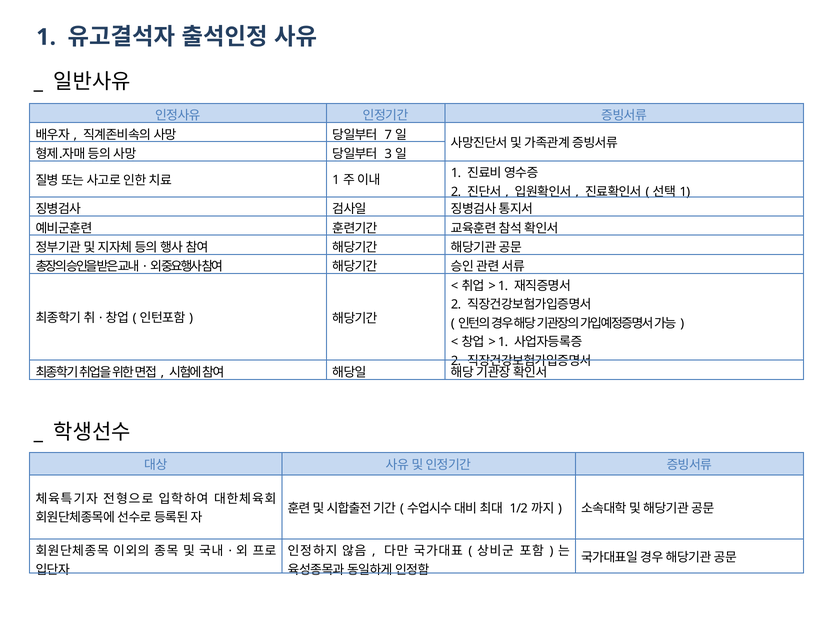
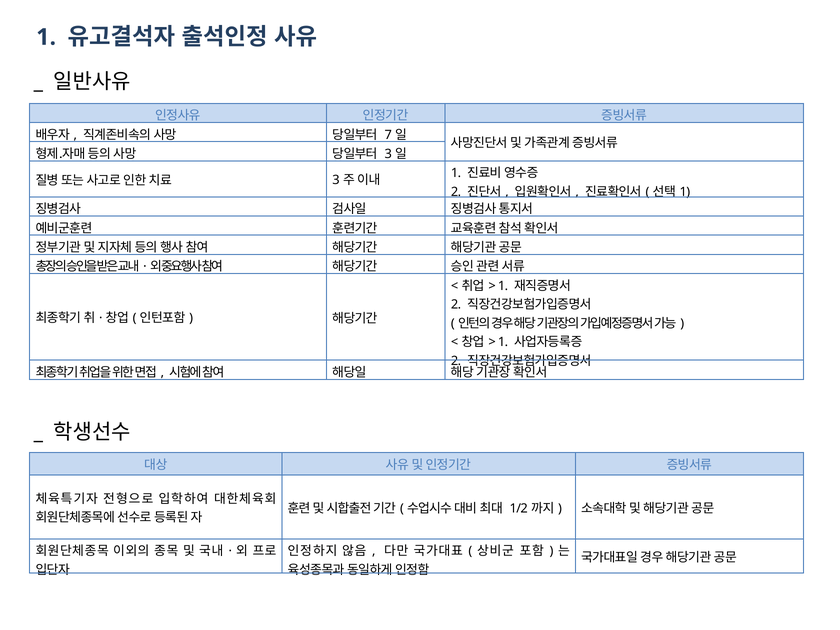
1: 1 -> 3 (336, 180)
